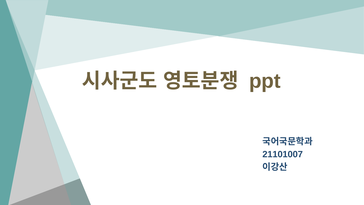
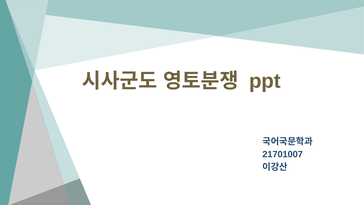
21101007: 21101007 -> 21701007 (283, 154)
